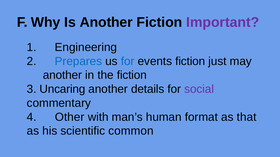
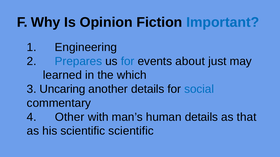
Is Another: Another -> Opinion (106, 22)
Important colour: purple -> blue (223, 22)
events fiction: fiction -> about (190, 61)
another: another -> learned (62, 75)
the fiction: fiction -> which (132, 75)
social colour: purple -> blue (199, 89)
human format: format -> details (201, 117)
scientific common: common -> scientific (131, 131)
